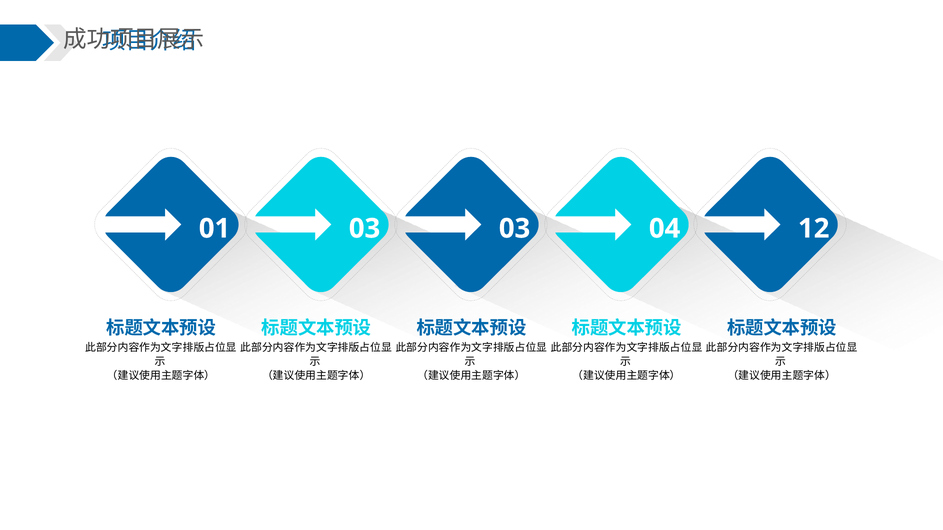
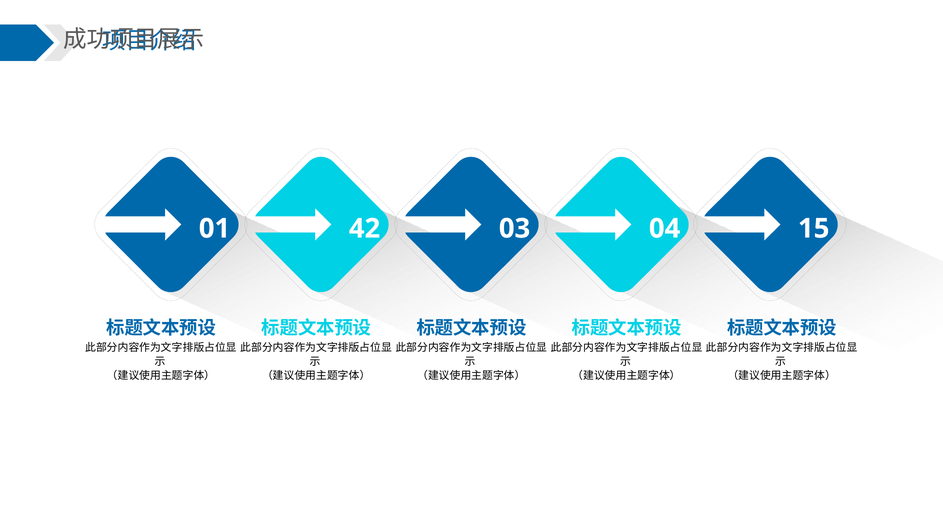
01 03: 03 -> 42 (365, 229)
12: 12 -> 15 (814, 229)
